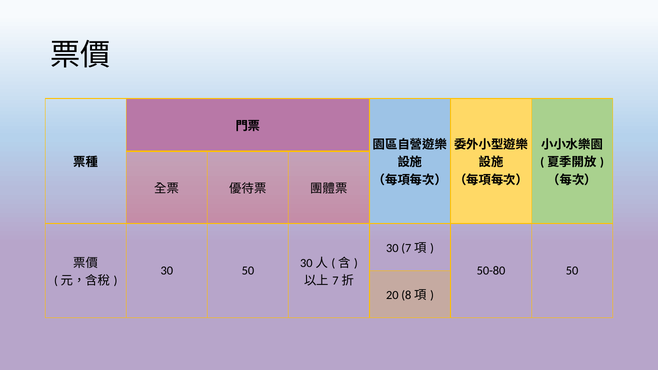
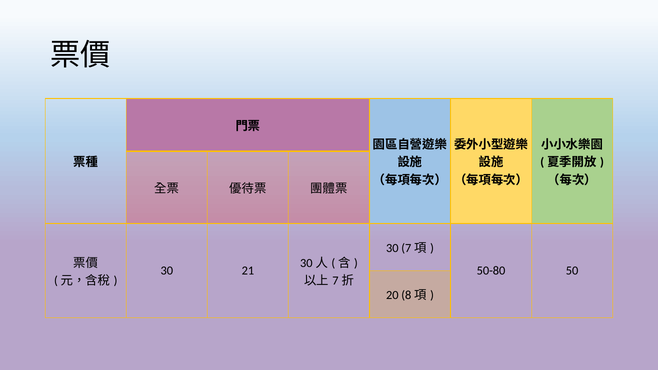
30 50: 50 -> 21 (248, 271)
